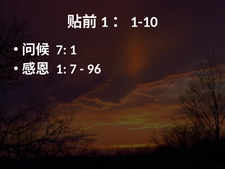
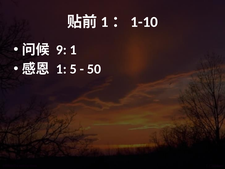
7: 7 -> 9 (61, 50)
1 7: 7 -> 5 (73, 69)
96: 96 -> 50 (94, 69)
